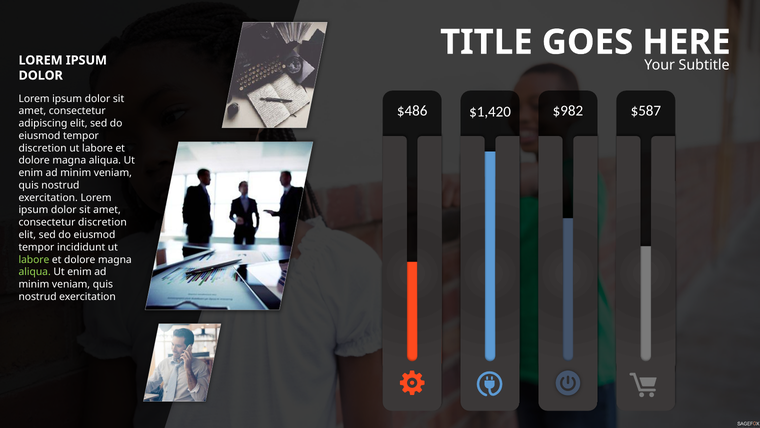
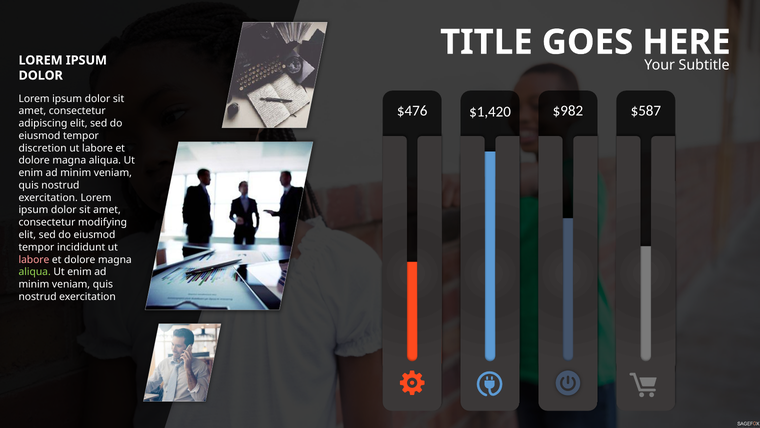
$486: $486 -> $476 (412, 111)
consectetur discretion: discretion -> modifying (103, 222)
labore colour: light green -> pink (34, 259)
